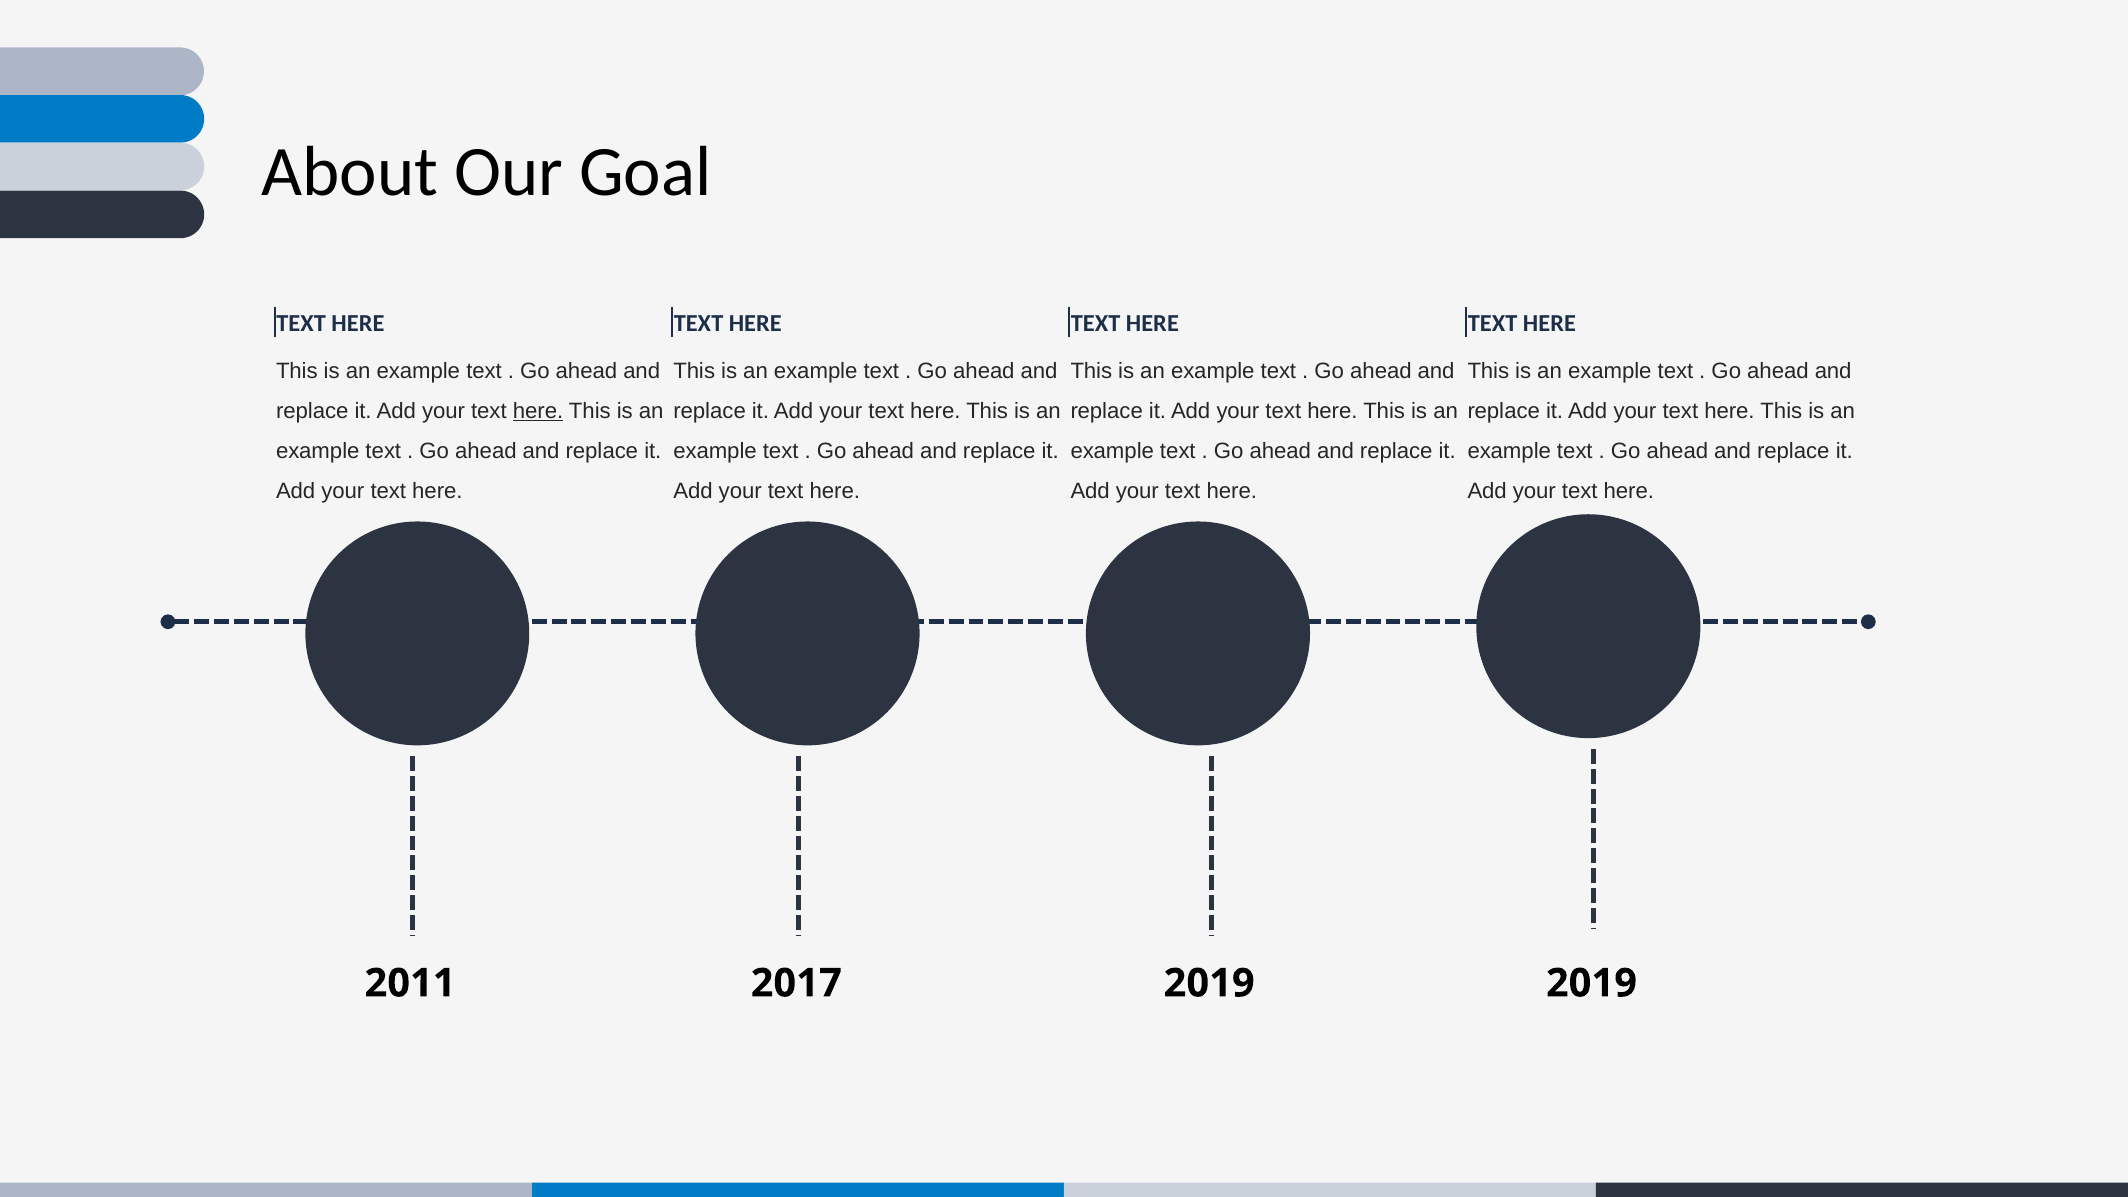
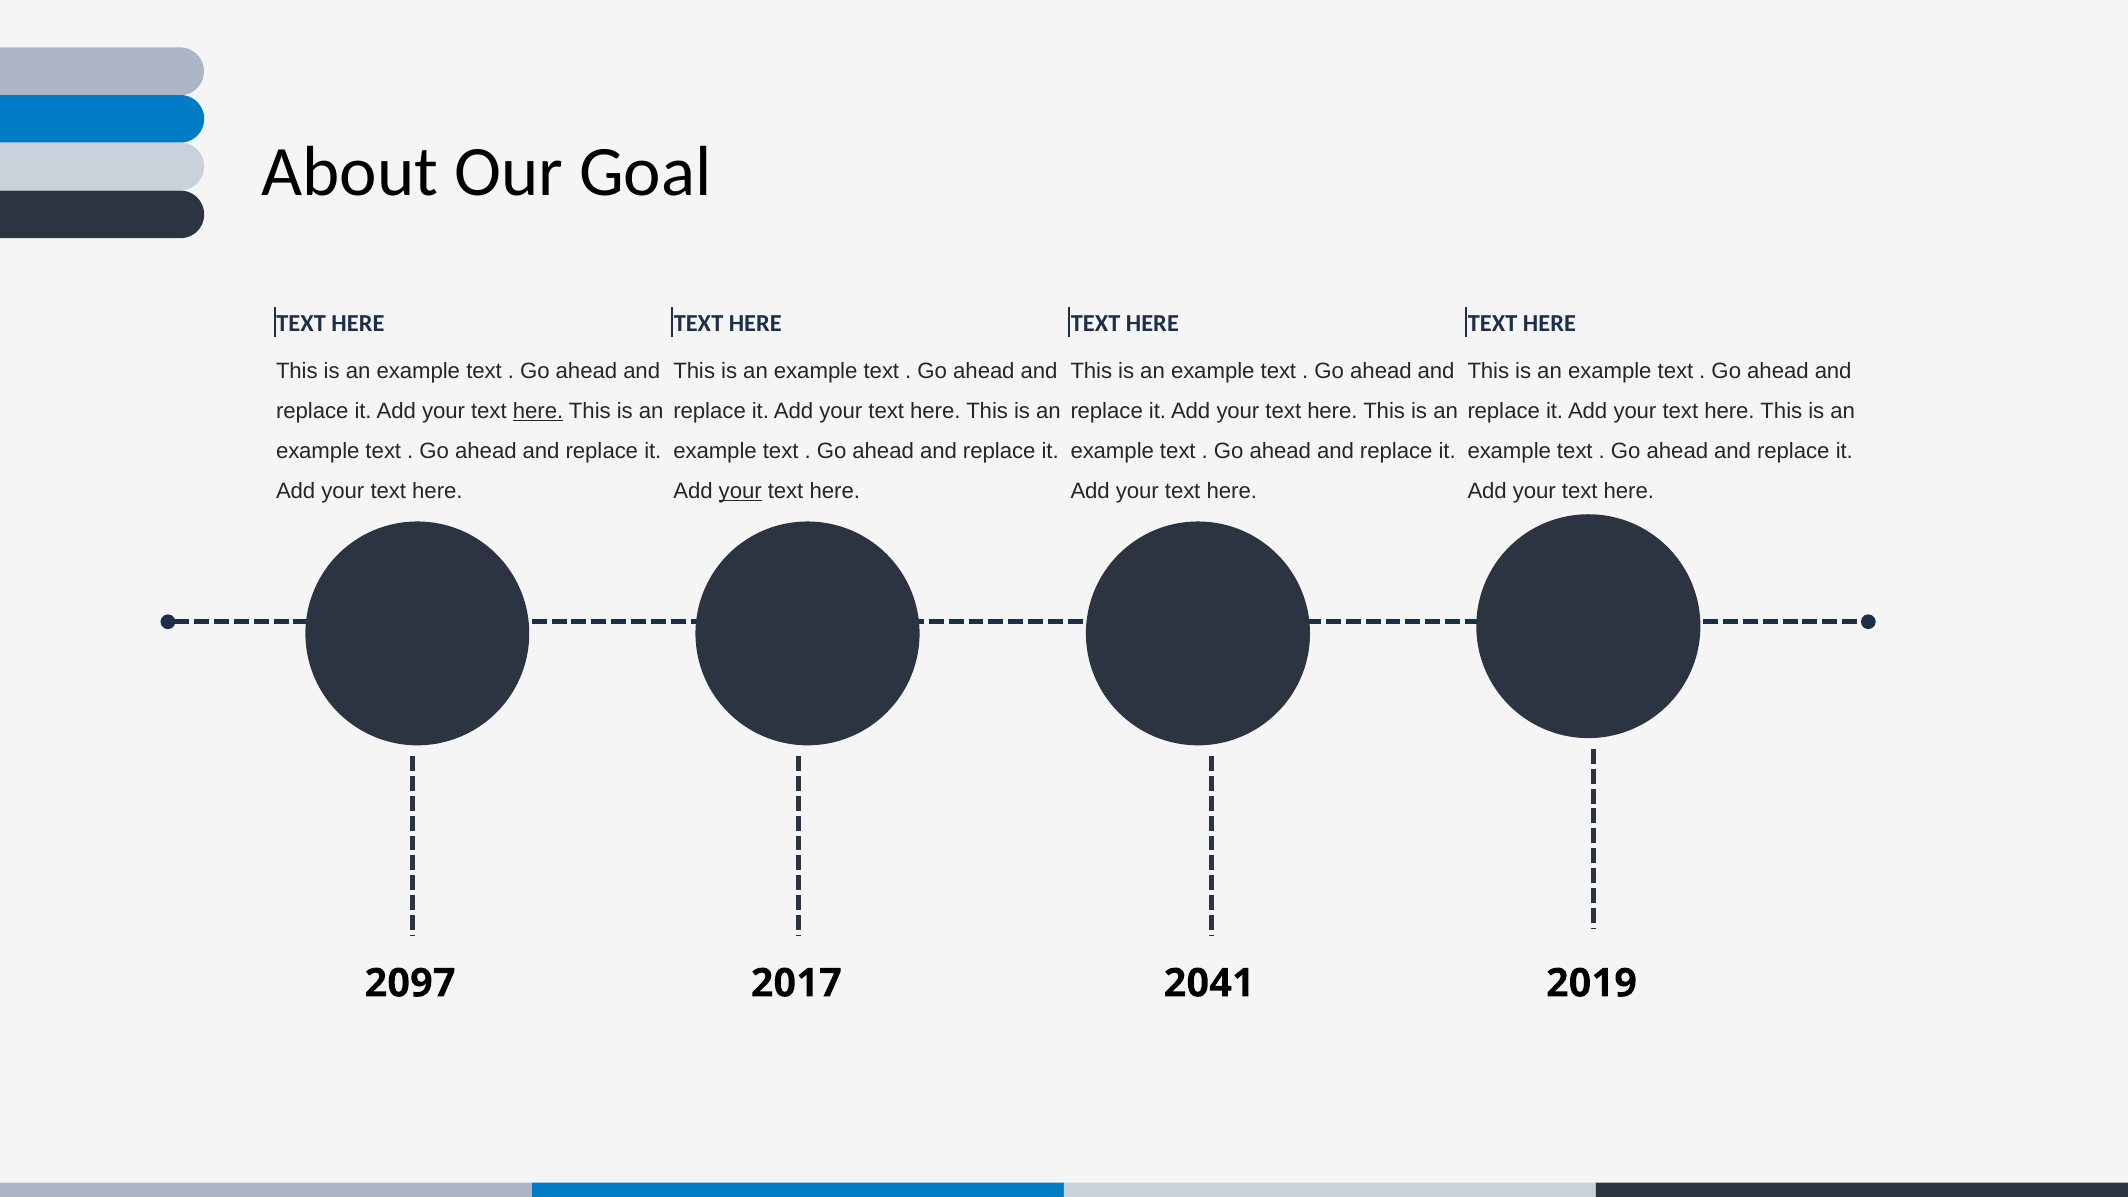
your underline: none -> present (740, 491)
2011: 2011 -> 2097 (410, 983)
2017 2019: 2019 -> 2041 (1209, 983)
